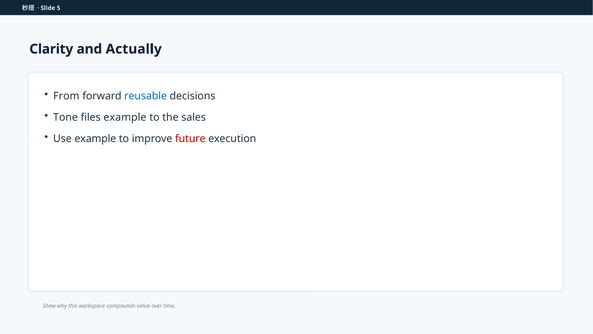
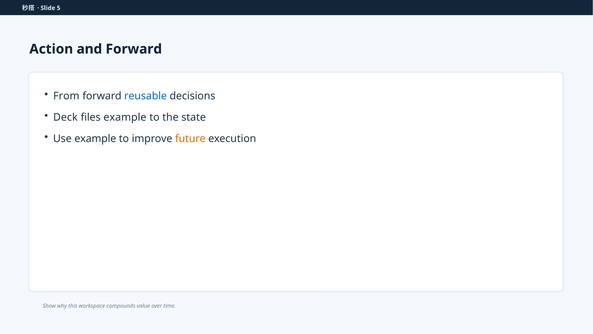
Clarity: Clarity -> Action (51, 49)
and Actually: Actually -> Forward (134, 49)
Tone: Tone -> Deck (65, 117)
sales: sales -> state (194, 117)
future colour: red -> orange (190, 138)
